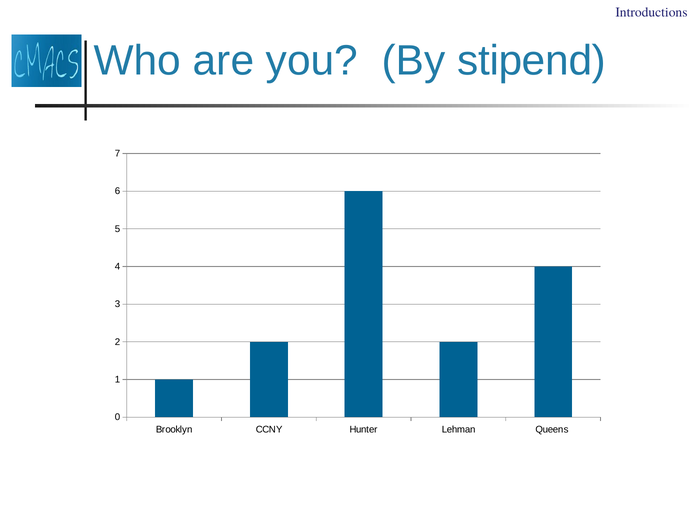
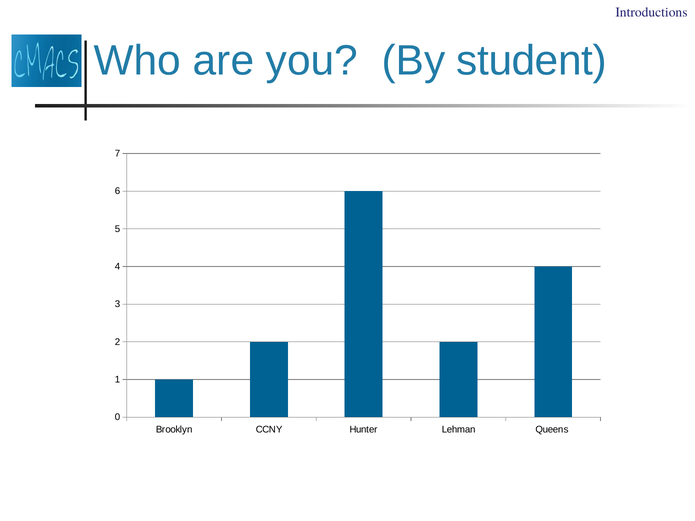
stipend: stipend -> student (532, 61)
